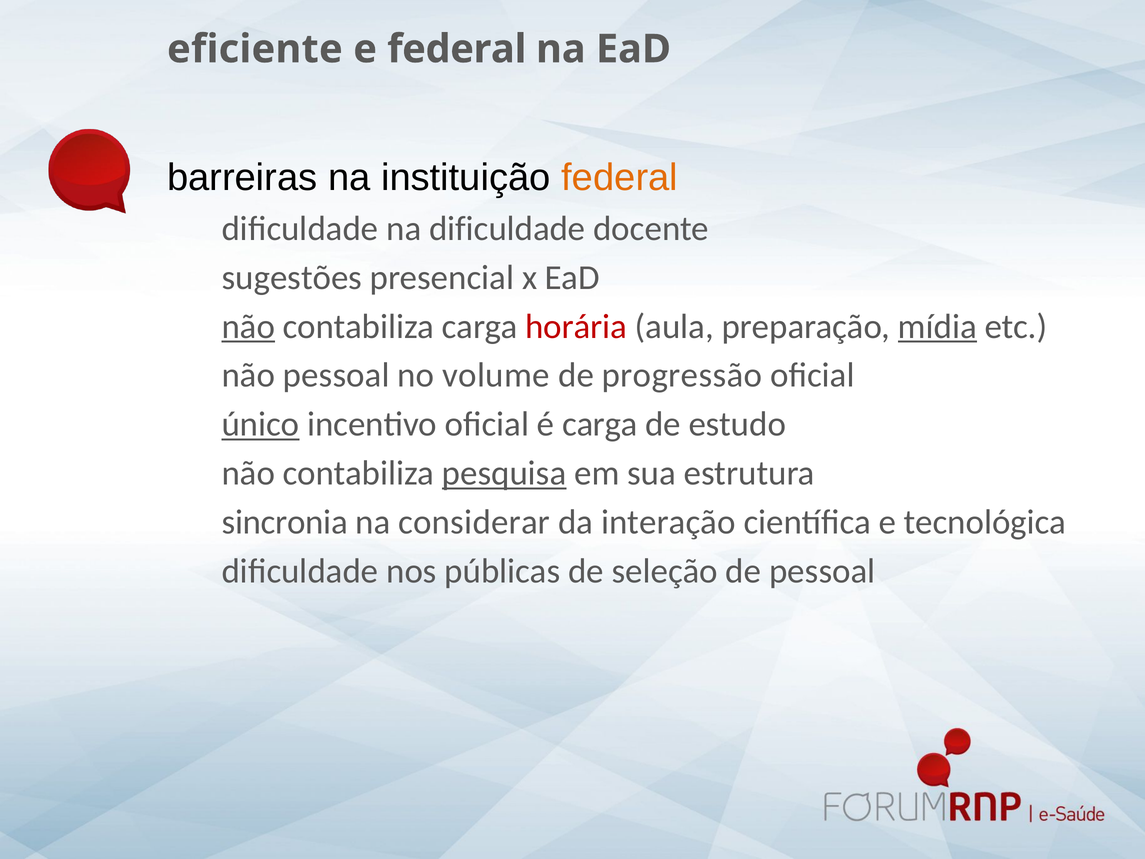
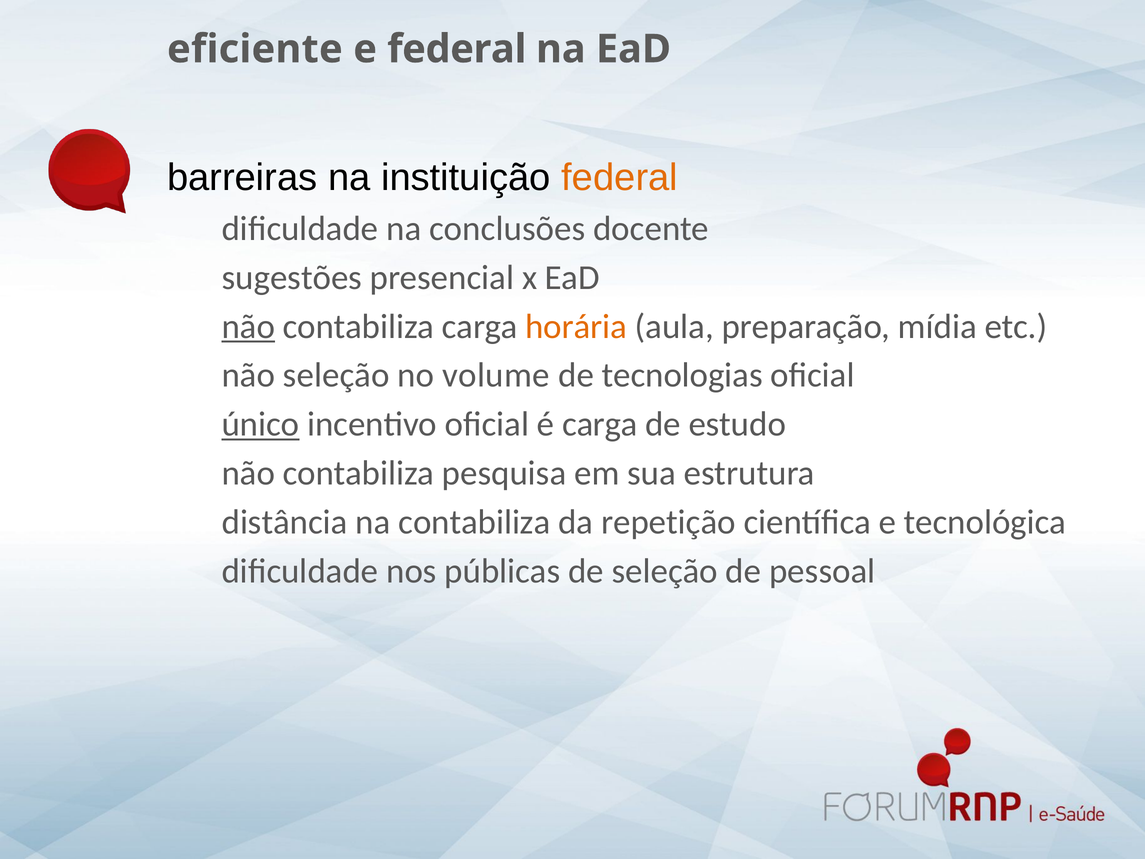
na dificuldade: dificuldade -> conclusões (507, 228)
horária colour: red -> orange (576, 326)
mídia underline: present -> none (937, 326)
não pessoal: pessoal -> seleção (336, 375)
progressão: progressão -> tecnologias (682, 375)
pesquisa underline: present -> none (504, 473)
sincronia: sincronia -> distância (285, 522)
na considerar: considerar -> contabiliza (474, 522)
interação: interação -> repetição (668, 522)
